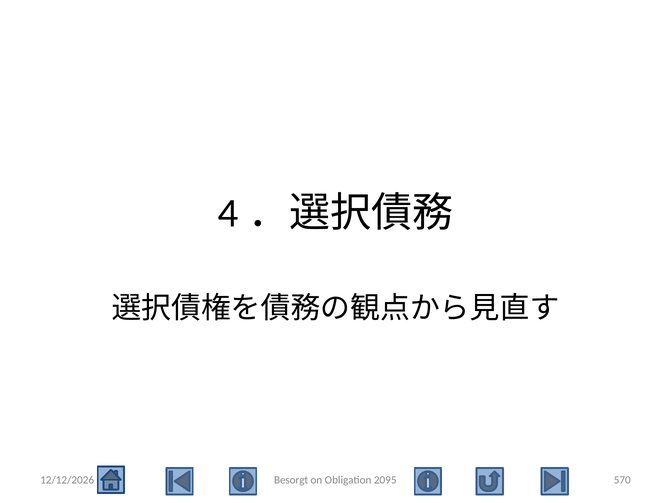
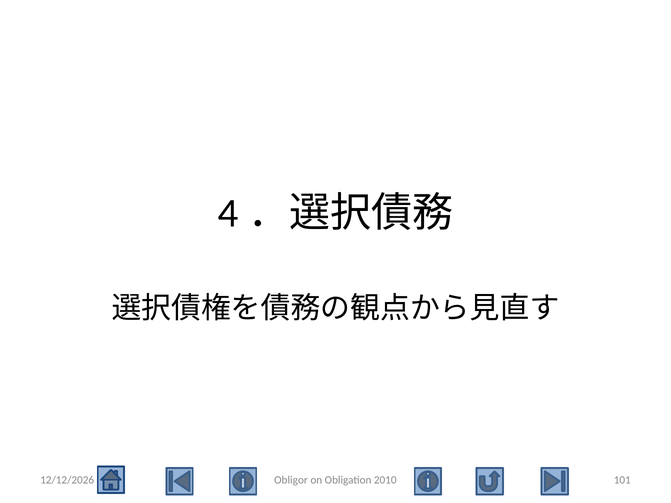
Besorgt: Besorgt -> Obligor (291, 480)
2095: 2095 -> 2010 (385, 480)
570: 570 -> 101 (622, 480)
